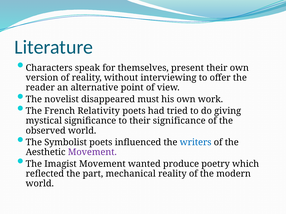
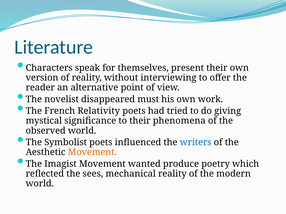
their significance: significance -> phenomena (179, 121)
Movement colour: purple -> orange (92, 153)
part: part -> sees (93, 174)
